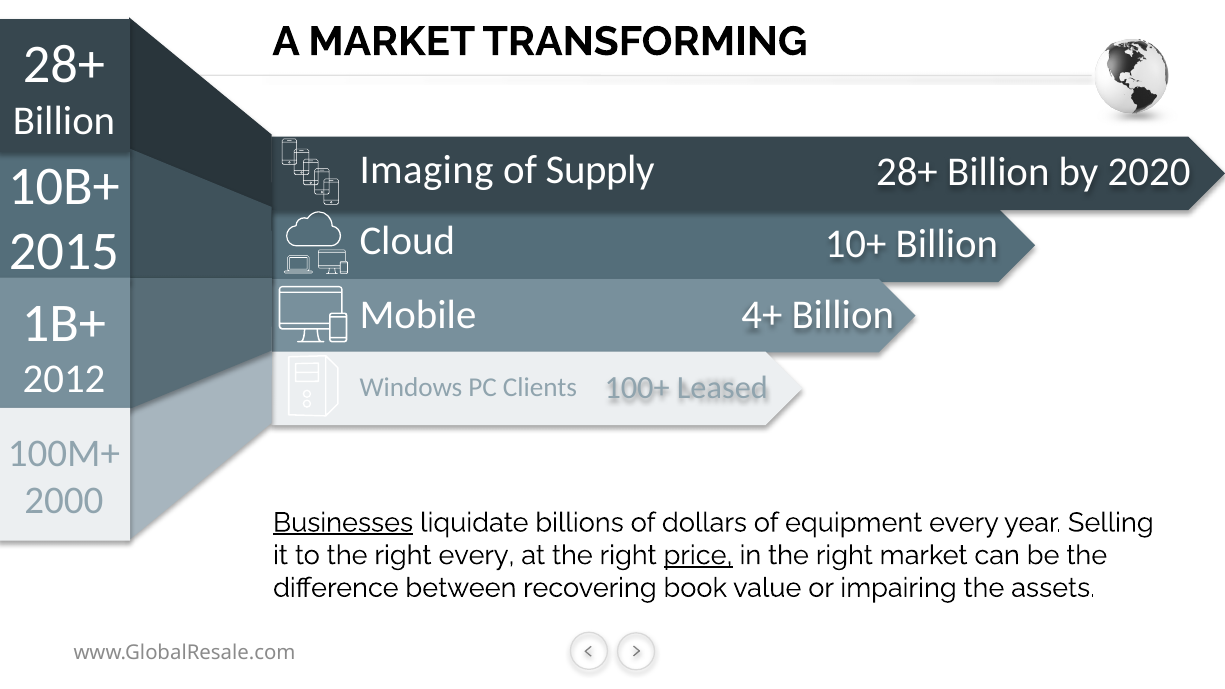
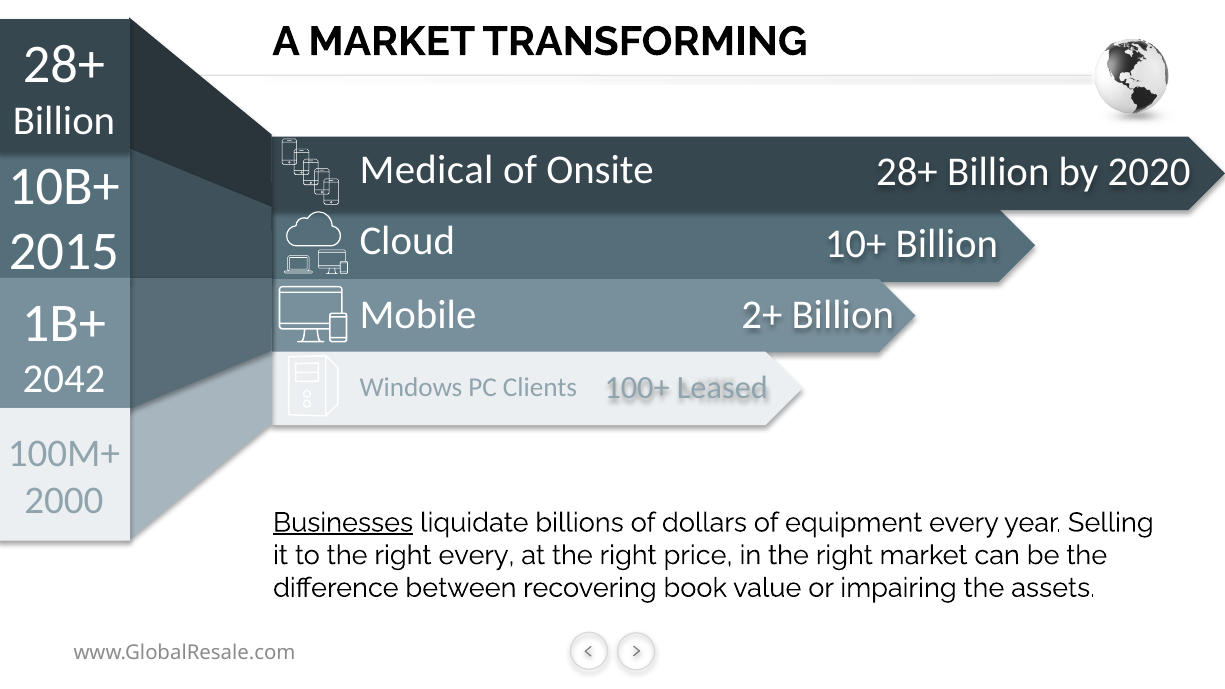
Imaging: Imaging -> Medical (427, 170)
Supply: Supply -> Onsite (600, 170)
4+: 4+ -> 2+ (762, 315)
2012: 2012 -> 2042 (64, 380)
price underline: present -> none (698, 555)
